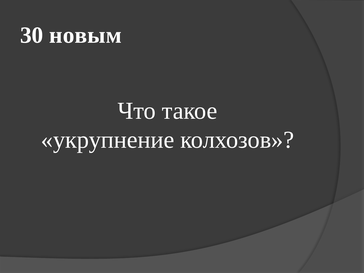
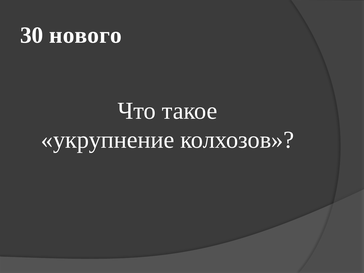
новым: новым -> нового (85, 35)
